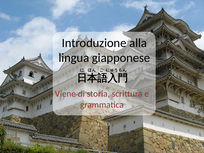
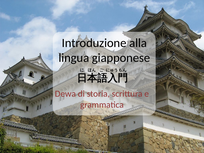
Viene: Viene -> Dewa (65, 94)
